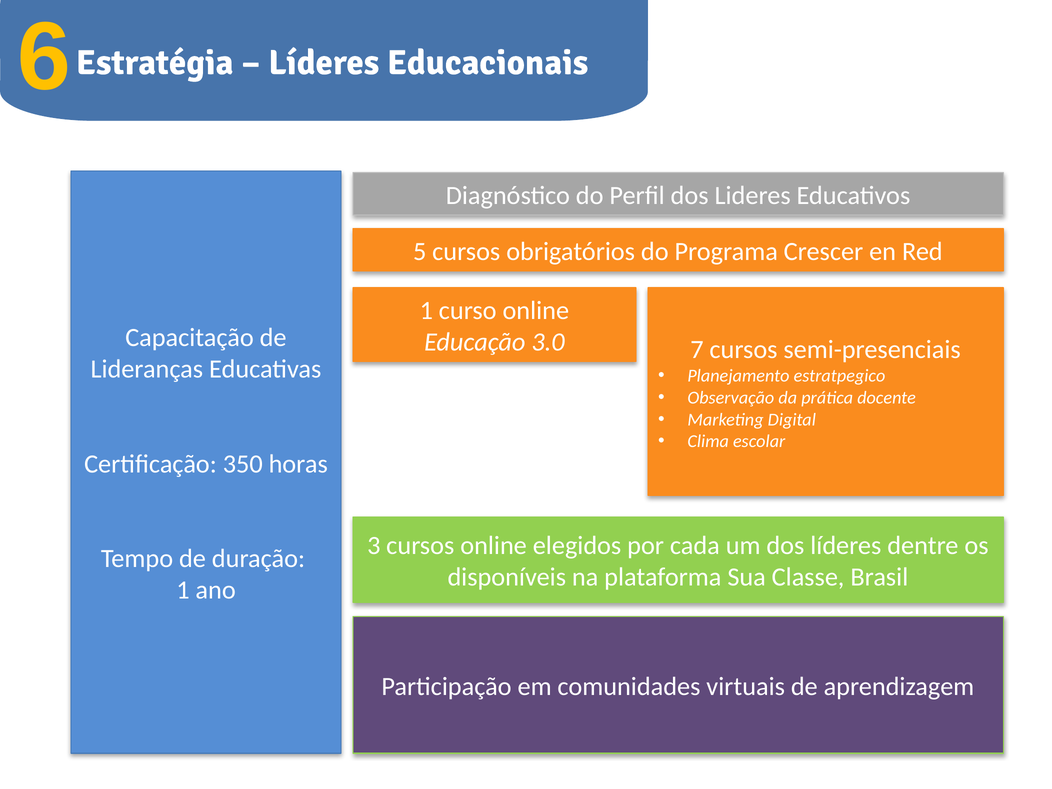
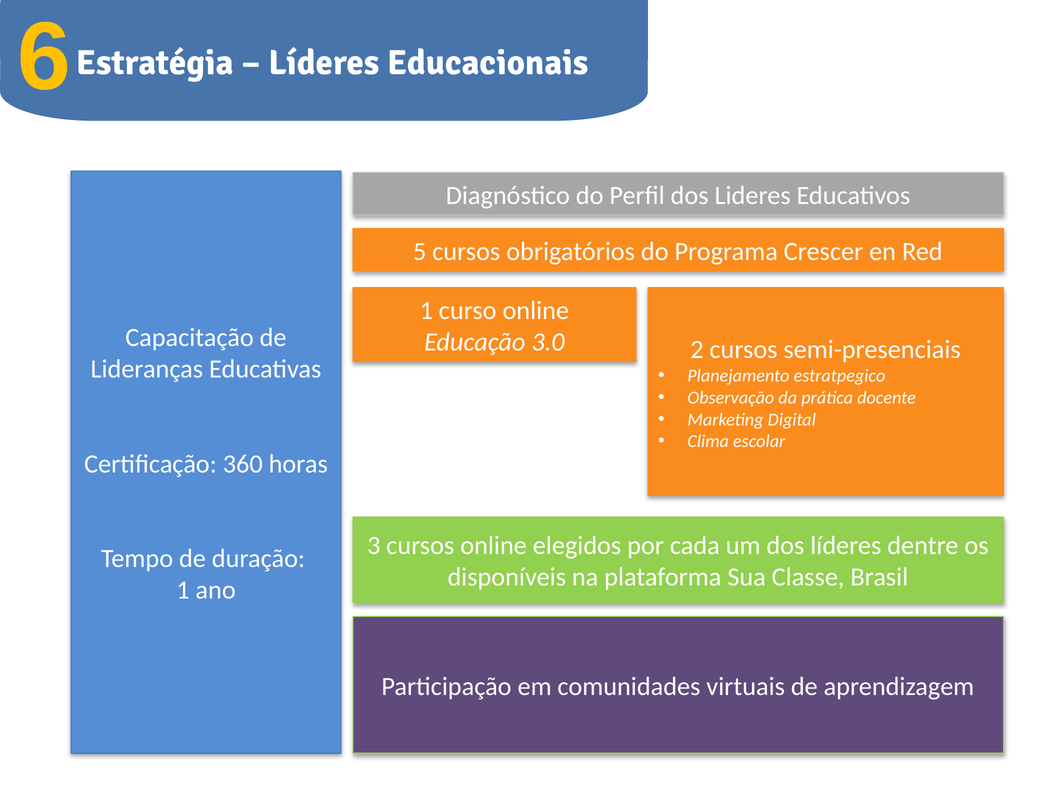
7: 7 -> 2 (697, 350)
350: 350 -> 360 (243, 464)
